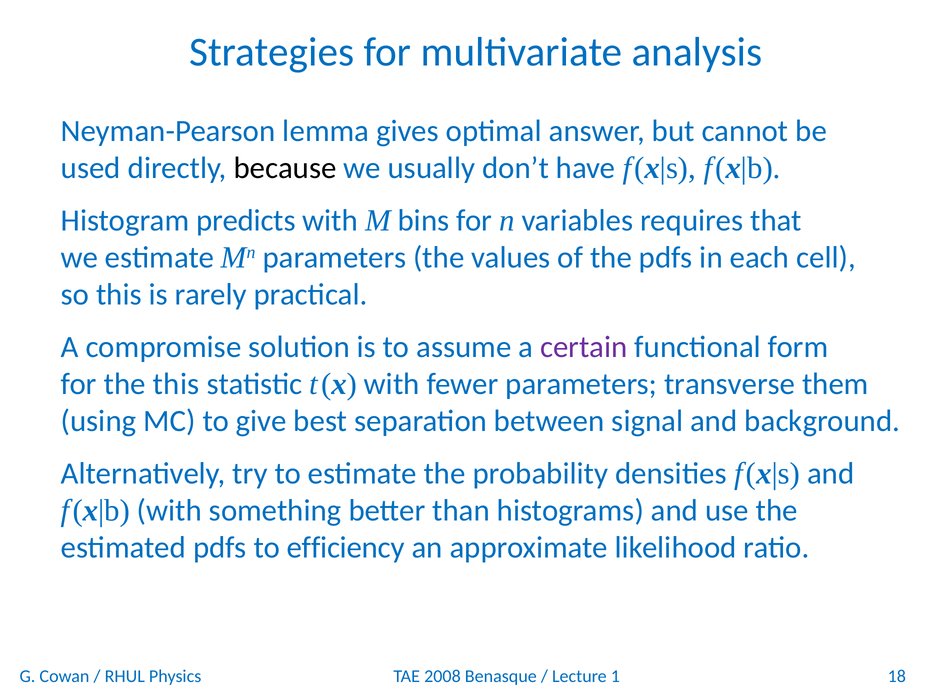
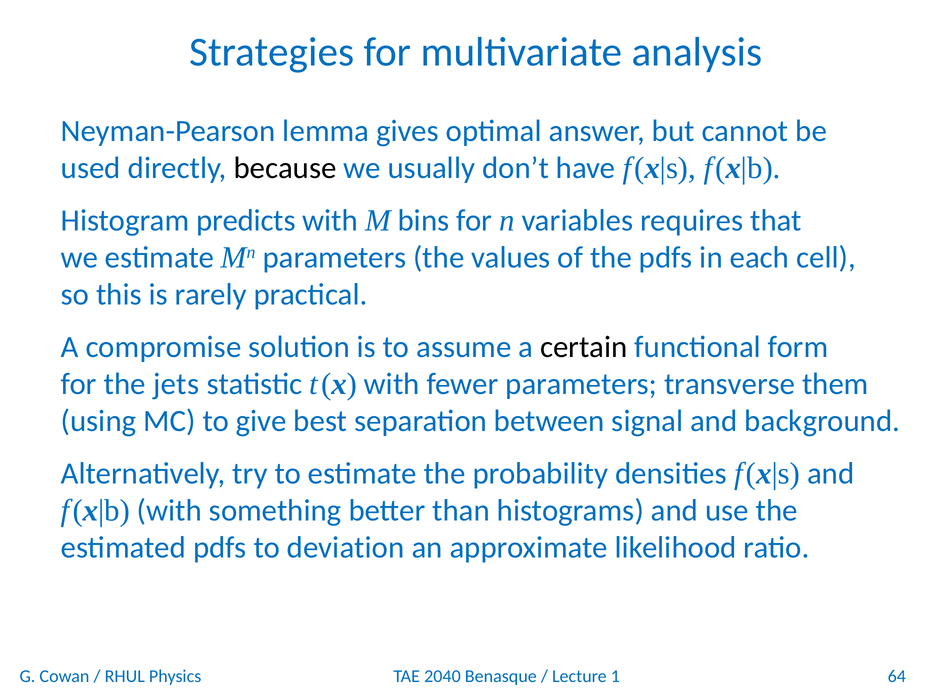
certain colour: purple -> black (584, 347)
the this: this -> jets (176, 384)
efficiency: efficiency -> deviation (346, 548)
2008: 2008 -> 2040 (442, 677)
18: 18 -> 64 (897, 677)
